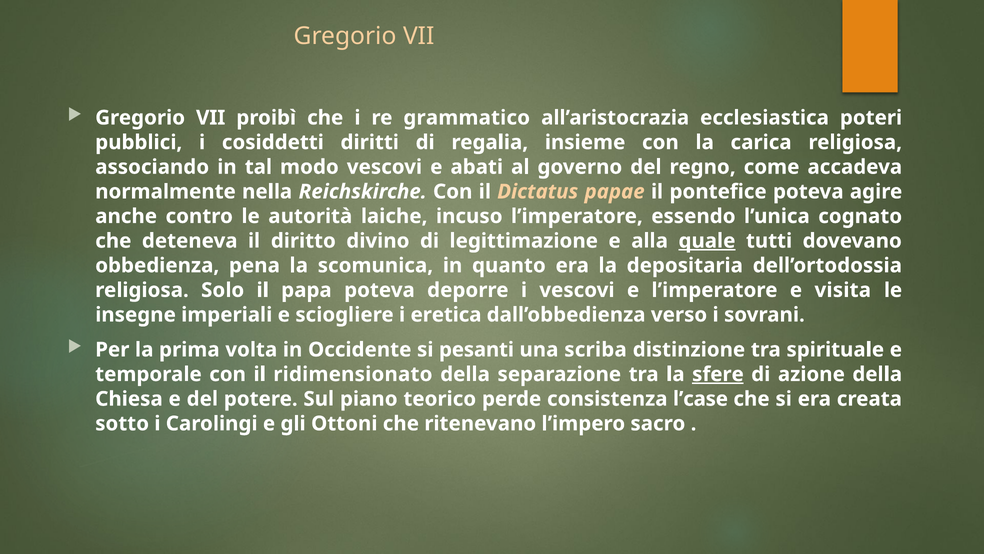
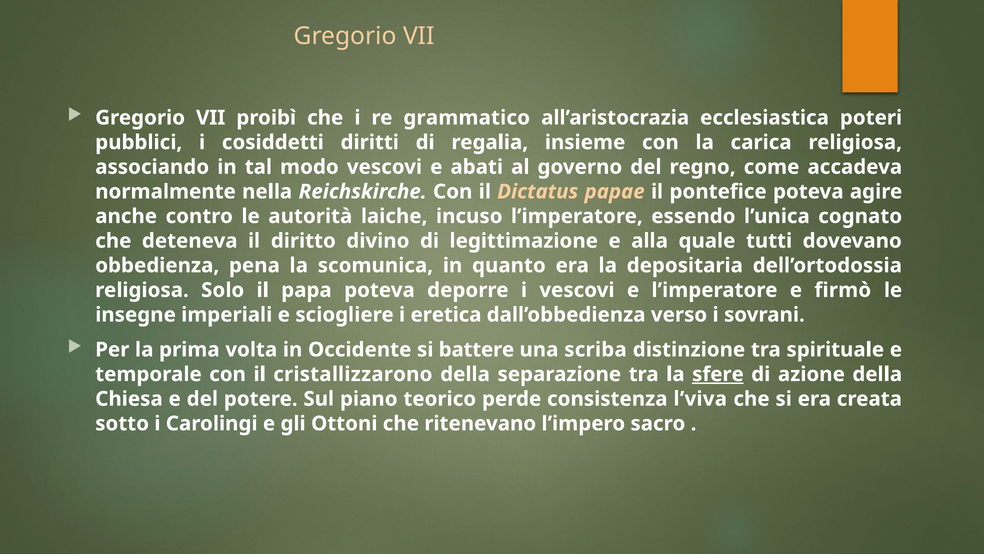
quale underline: present -> none (707, 241)
visita: visita -> firmò (843, 290)
pesanti: pesanti -> battere (476, 349)
ridimensionato: ridimensionato -> cristallizzarono (353, 374)
l’case: l’case -> l’viva (700, 399)
